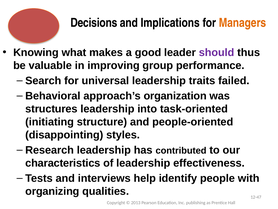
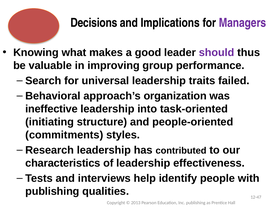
Managers colour: orange -> purple (243, 23)
structures: structures -> ineffective (51, 109)
disappointing: disappointing -> commitments (64, 135)
organizing: organizing -> publishing (52, 191)
